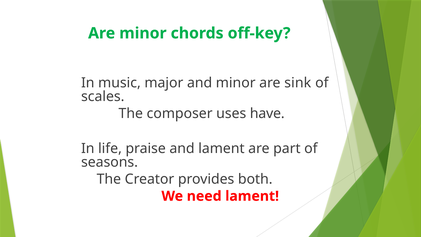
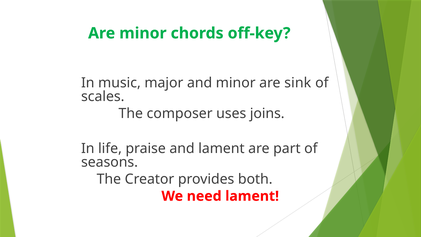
have: have -> joins (267, 113)
